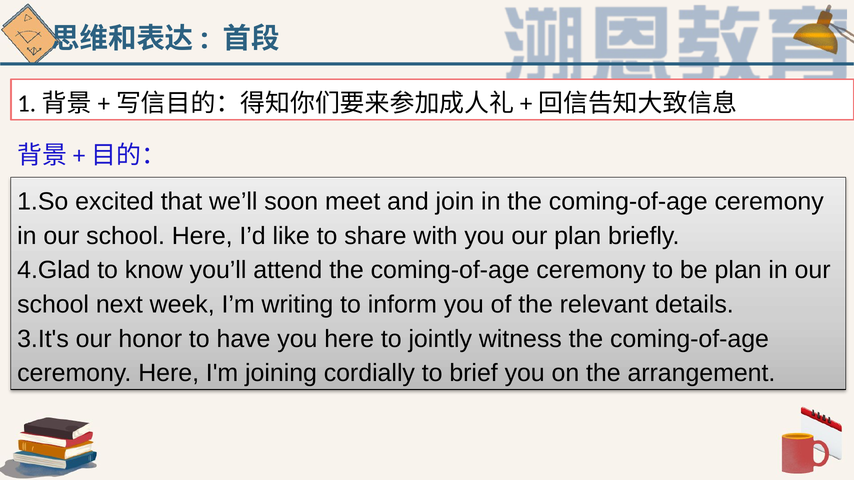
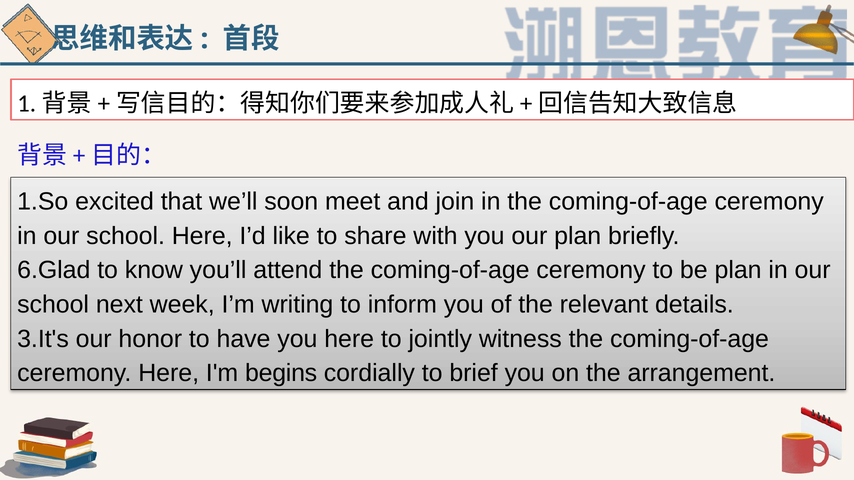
4.Glad: 4.Glad -> 6.Glad (54, 270)
joining: joining -> begins (281, 373)
